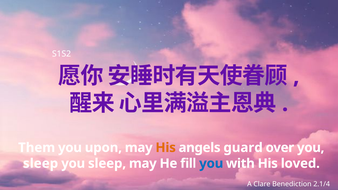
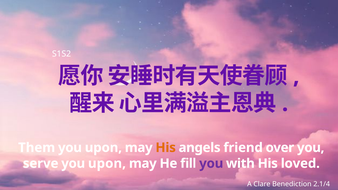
guard: guard -> friend (243, 148)
sleep: sleep -> serve (41, 164)
sleep: sleep -> upon (107, 164)
you colour: blue -> purple (211, 164)
